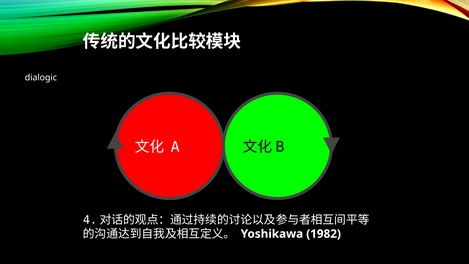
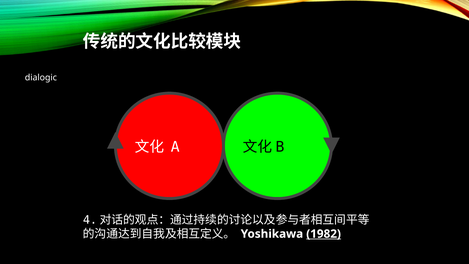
1982 underline: none -> present (324, 234)
